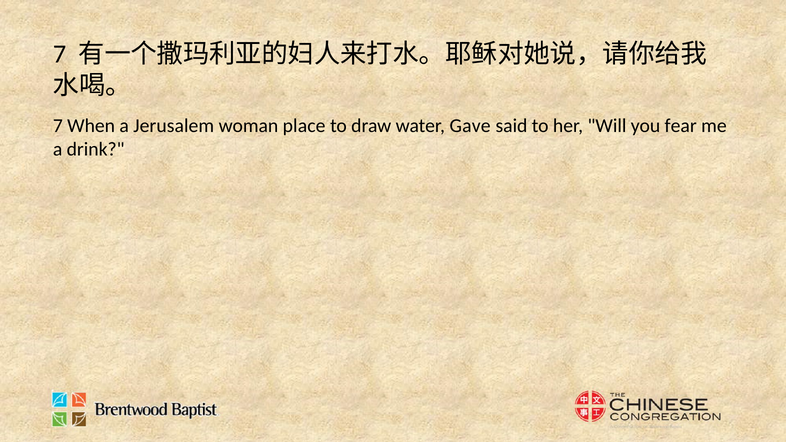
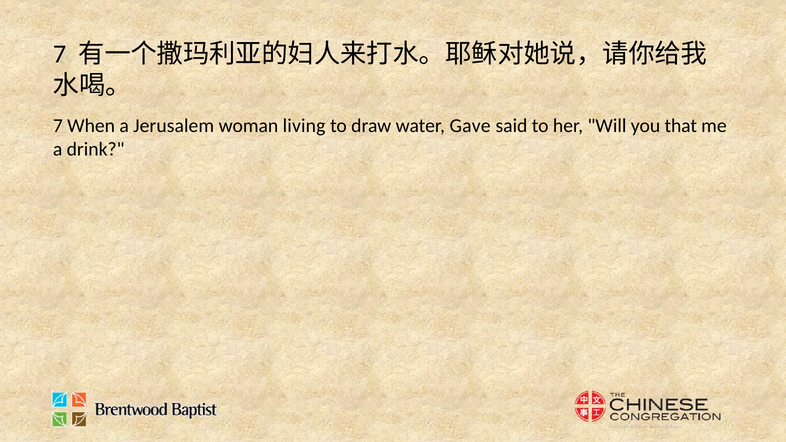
place: place -> living (304, 126)
fear: fear -> that (681, 126)
